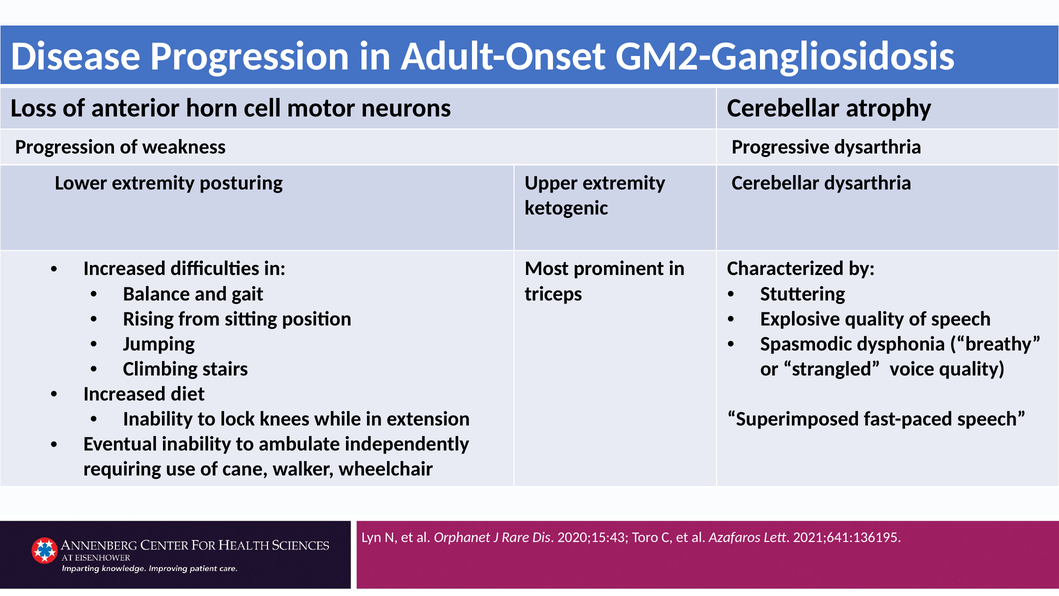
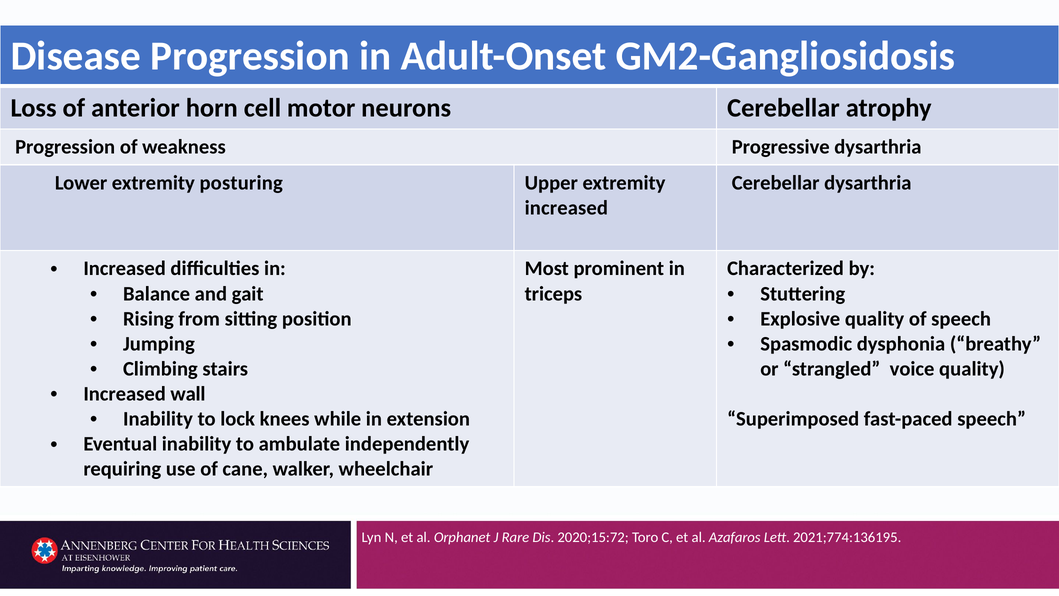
ketogenic: ketogenic -> increased (566, 208)
diet: diet -> wall (188, 394)
2020;15:43: 2020;15:43 -> 2020;15:72 (593, 537)
2021;641:136195: 2021;641:136195 -> 2021;774:136195 (847, 537)
